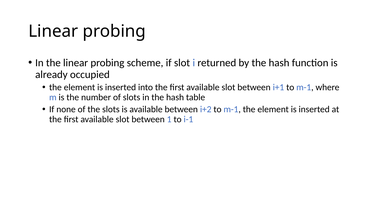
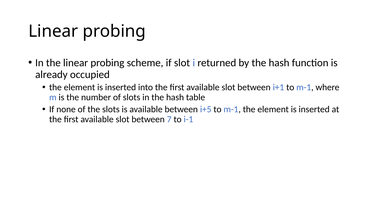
i+2: i+2 -> i+5 (206, 109)
1: 1 -> 7 (169, 119)
